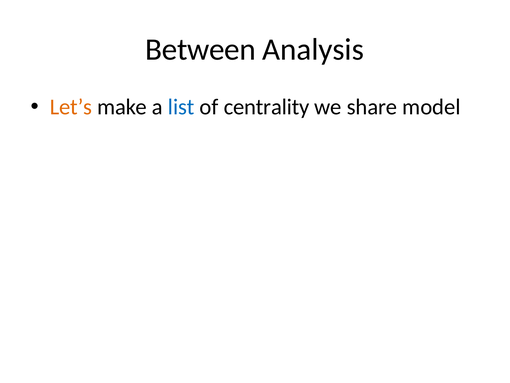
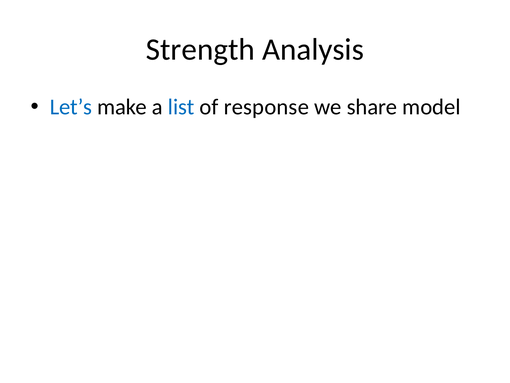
Between: Between -> Strength (200, 49)
Let’s colour: orange -> blue (71, 107)
centrality: centrality -> response (266, 107)
